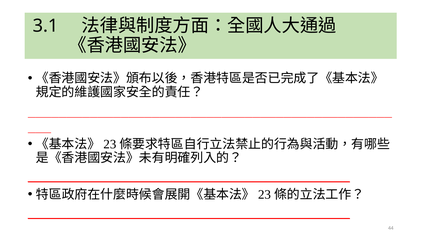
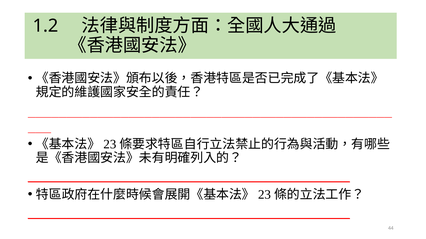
3.1: 3.1 -> 1.2 (45, 26)
